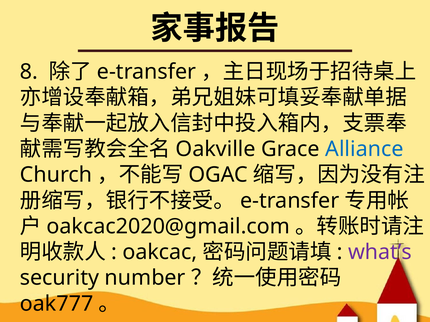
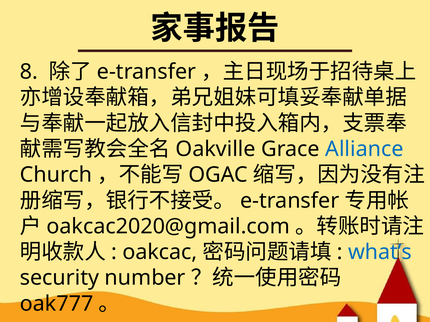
what’s colour: purple -> blue (380, 253)
